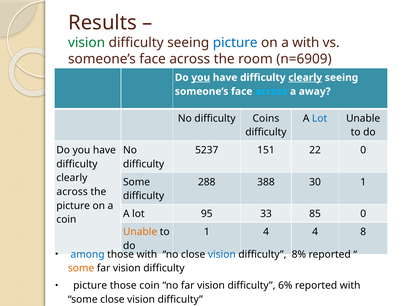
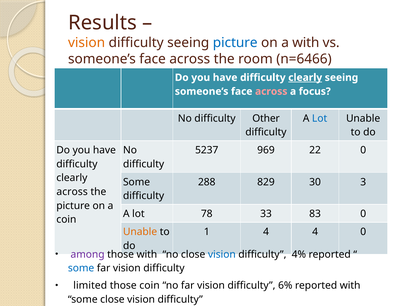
vision colour: green -> orange (87, 43)
n=6909: n=6909 -> n=6466 (304, 59)
you underline: present -> none (201, 78)
across colour: light blue -> pink (271, 91)
away: away -> focus (315, 91)
Coins: Coins -> Other (266, 118)
151: 151 -> 969 (266, 150)
388: 388 -> 829 (266, 182)
30 1: 1 -> 3 (363, 182)
95: 95 -> 78 (207, 214)
85: 85 -> 83 (315, 214)
4 8: 8 -> 0 (363, 232)
among colour: blue -> purple (88, 254)
8%: 8% -> 4% (299, 254)
some colour: orange -> blue (81, 268)
picture: picture -> limited (90, 285)
